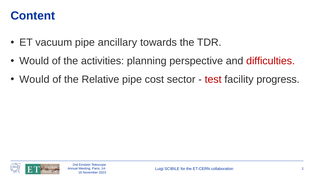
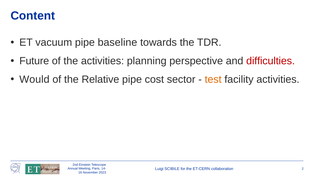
ancillary: ancillary -> baseline (117, 43)
Would: Would -> Future (34, 61)
test colour: red -> orange (213, 80)
facility progress: progress -> activities (278, 80)
